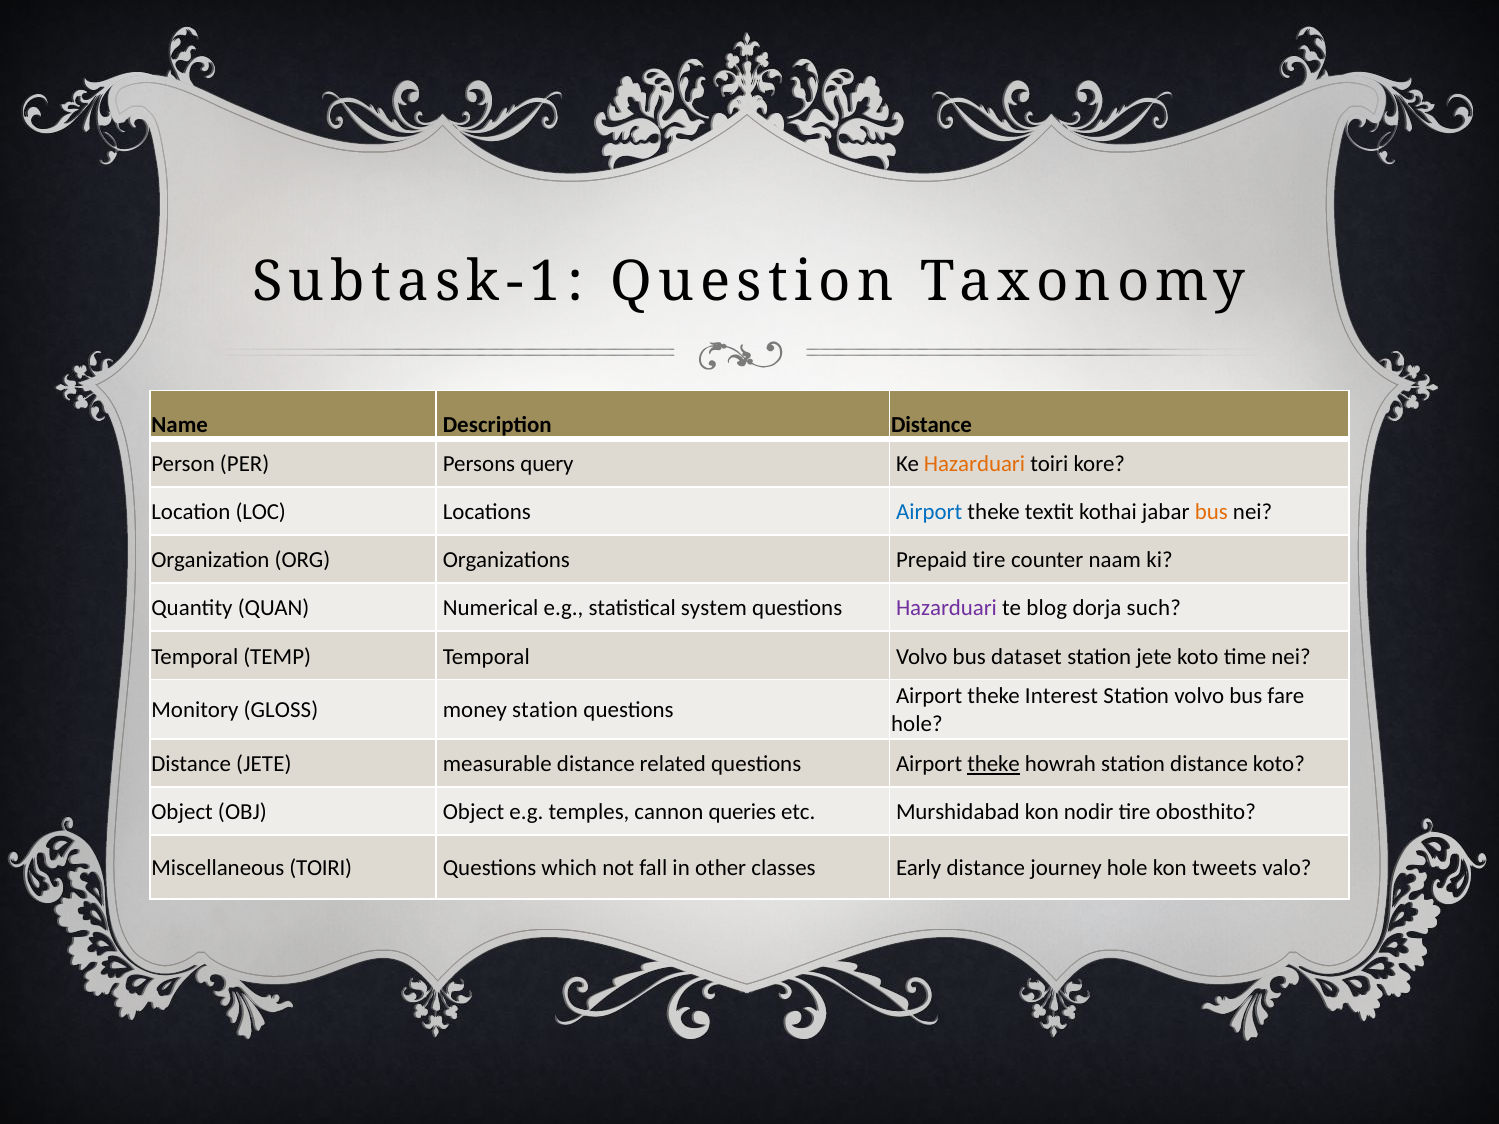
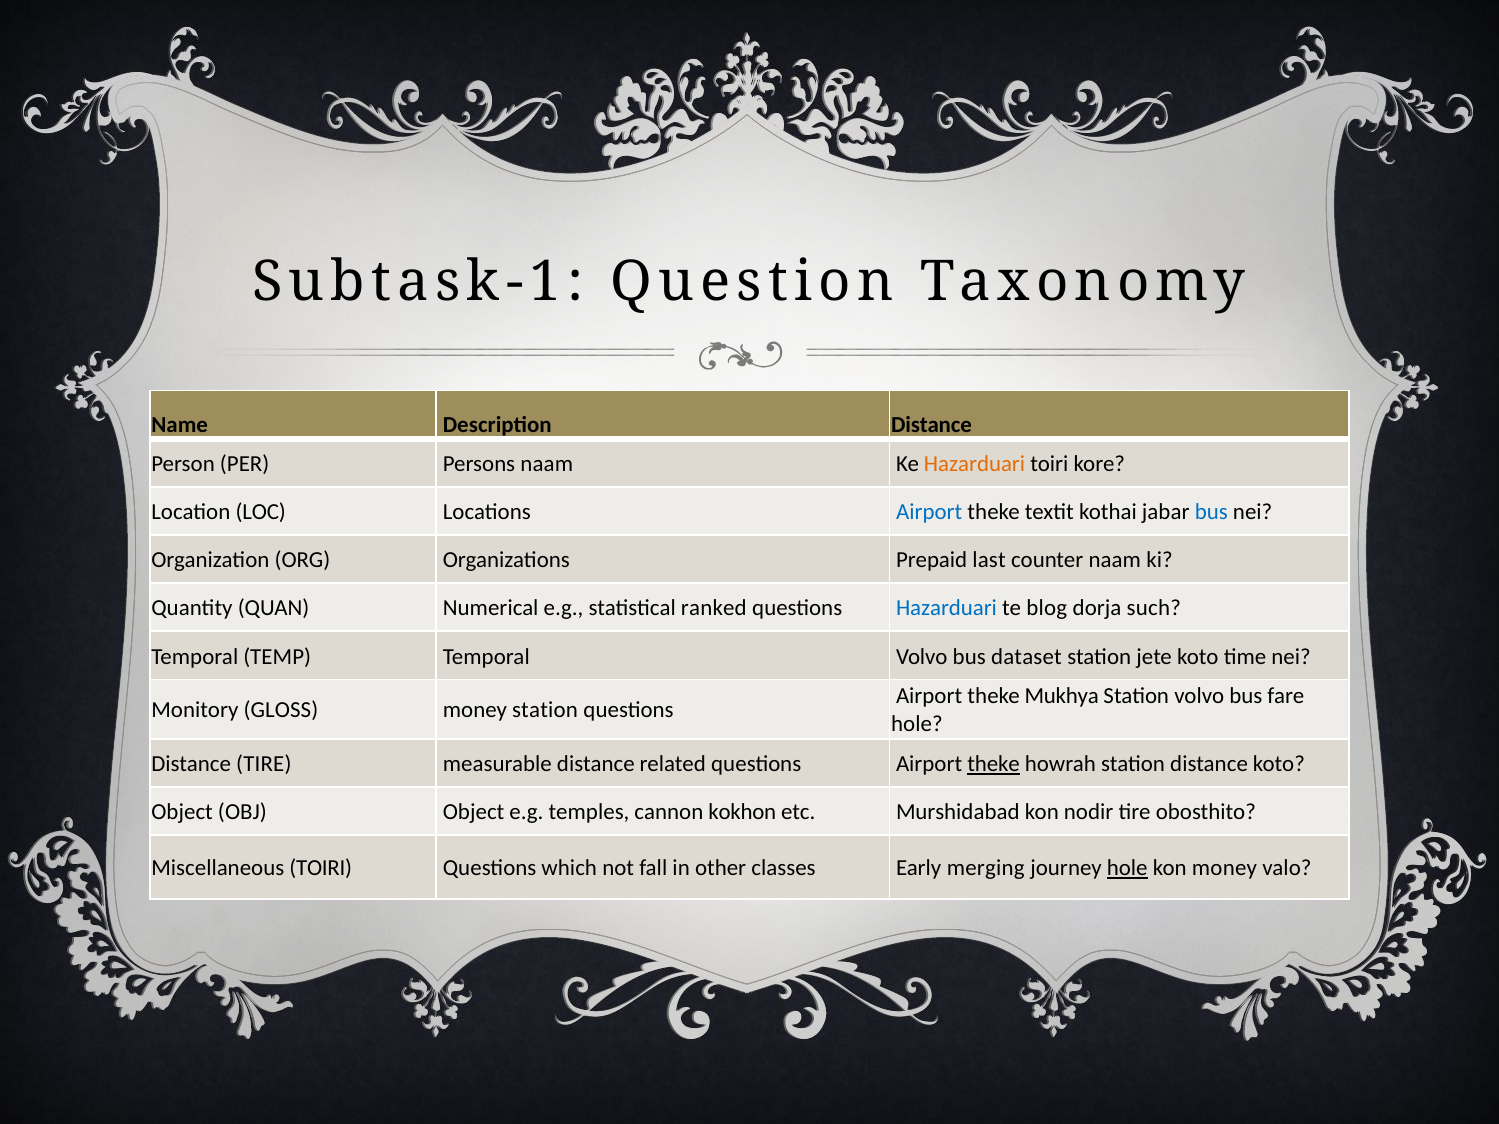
Persons query: query -> naam (547, 464)
bus colour: orange -> blue (1211, 512)
Prepaid tire: tire -> last (989, 560)
system: system -> ranked (714, 608)
Hazarduari colour: purple -> blue (946, 608)
Interest: Interest -> Mukhya (1062, 696)
Distance JETE: JETE -> TIRE (264, 764)
queries: queries -> kokhon (742, 812)
Early distance: distance -> merging (986, 868)
hole underline: none -> present (1127, 868)
kon tweets: tweets -> money (1224, 868)
